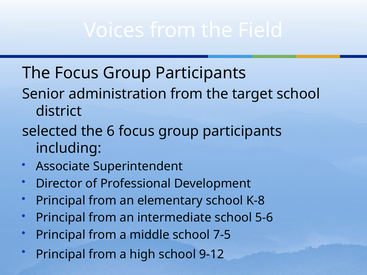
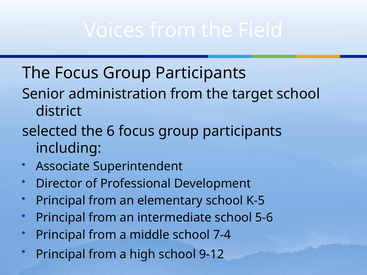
K-8: K-8 -> K-5 (256, 201)
7-5: 7-5 -> 7-4 (222, 235)
